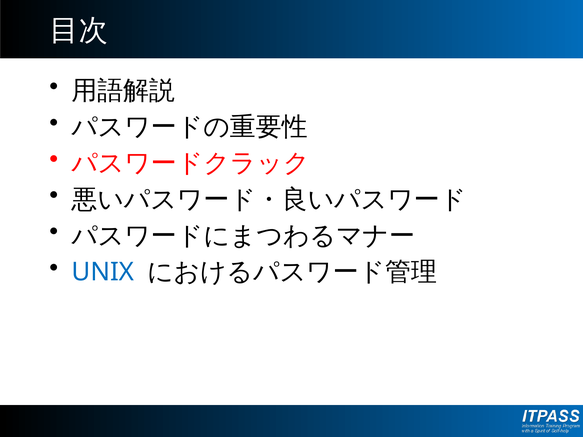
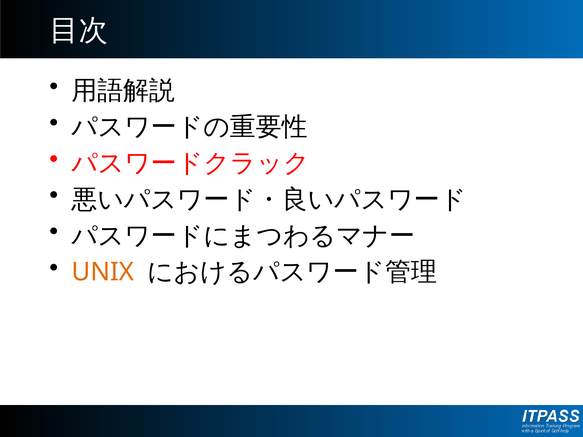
UNIX colour: blue -> orange (103, 272)
